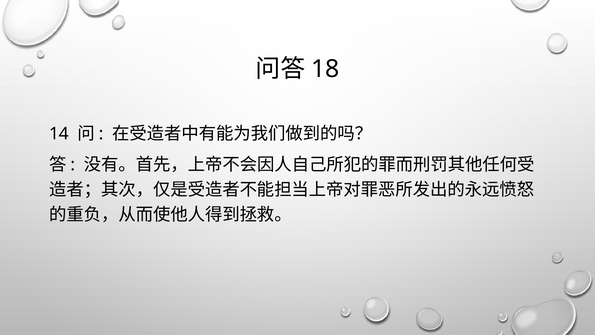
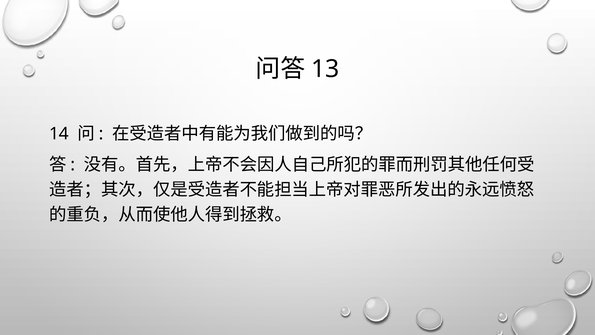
18: 18 -> 13 (325, 69)
